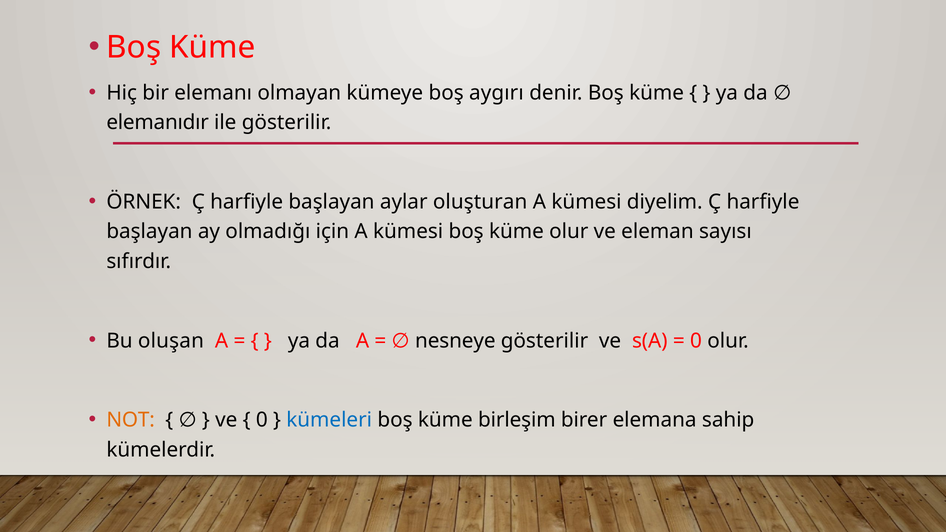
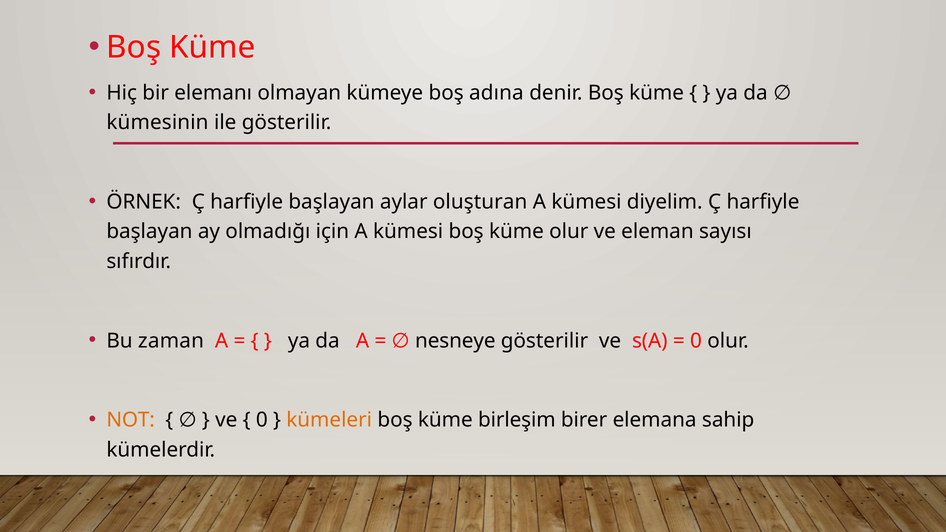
aygırı: aygırı -> adına (496, 93)
elemanıdır: elemanıdır -> kümesinin (157, 123)
oluşan: oluşan -> zaman (171, 341)
kümeleri colour: blue -> orange (329, 420)
